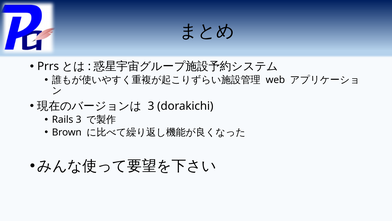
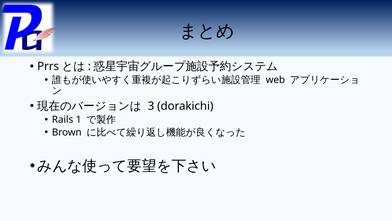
Rails 3: 3 -> 1 (79, 119)
